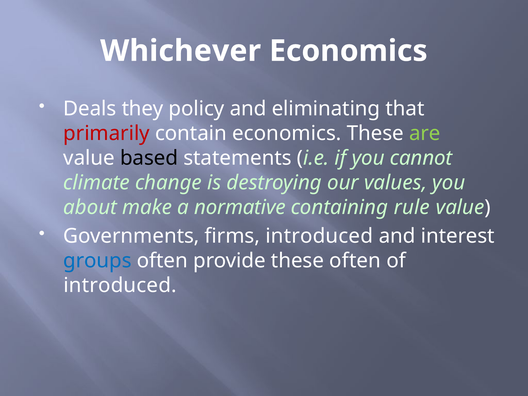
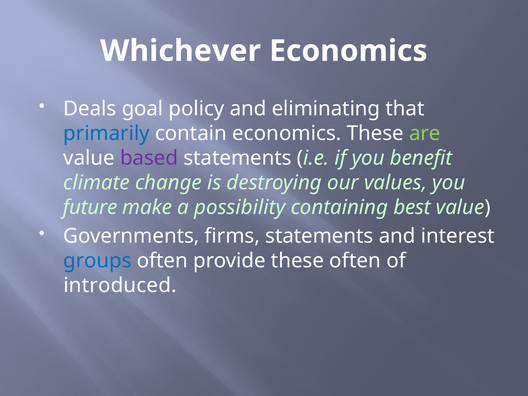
they: they -> goal (142, 109)
primarily colour: red -> blue (107, 133)
based colour: black -> purple (149, 158)
cannot: cannot -> benefit (421, 158)
about: about -> future (90, 207)
normative: normative -> possibility (240, 207)
rule: rule -> best (412, 207)
firms introduced: introduced -> statements (319, 236)
